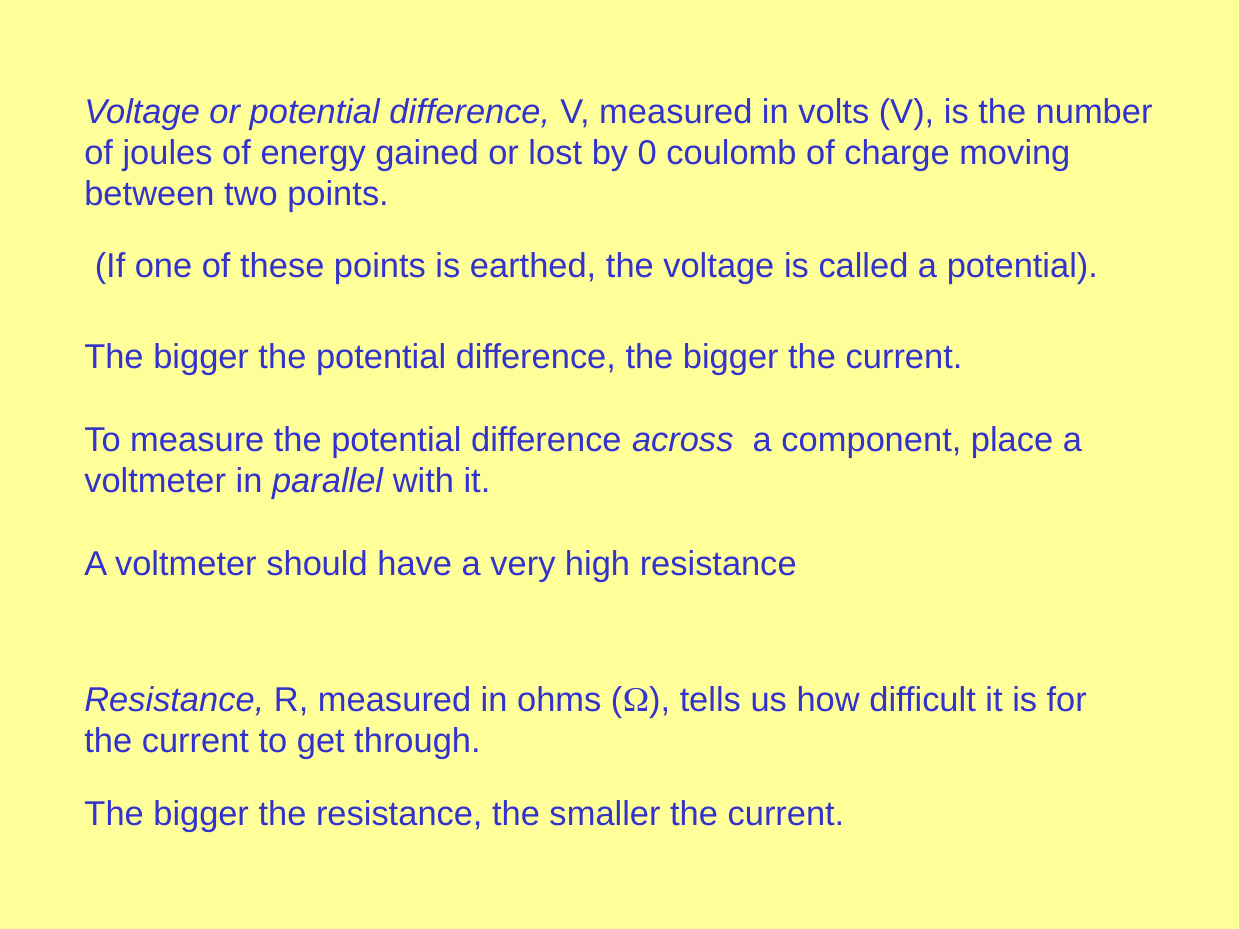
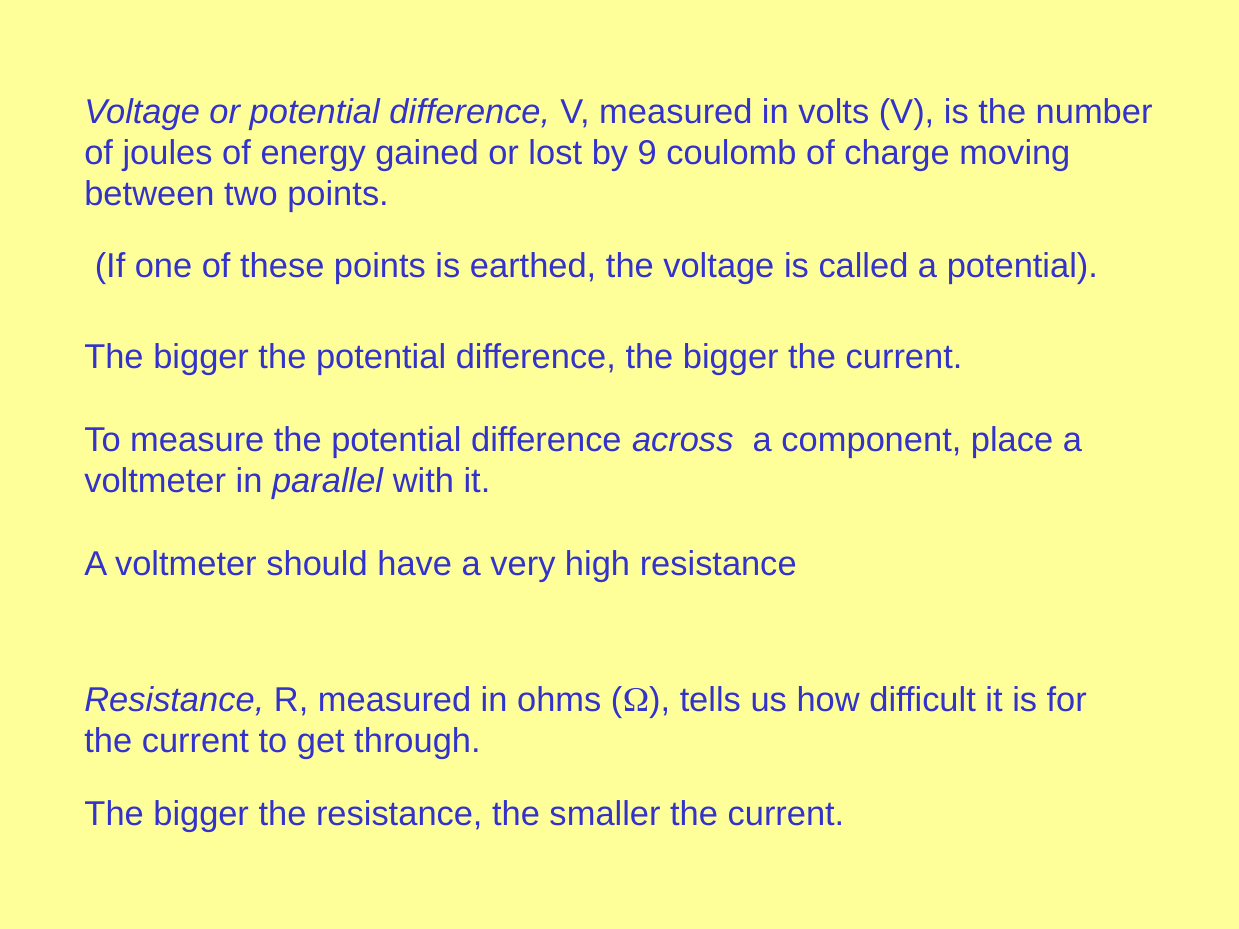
0: 0 -> 9 (647, 153)
